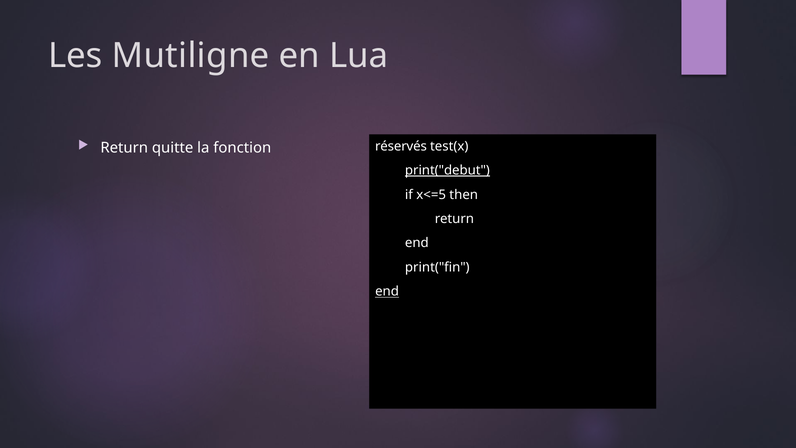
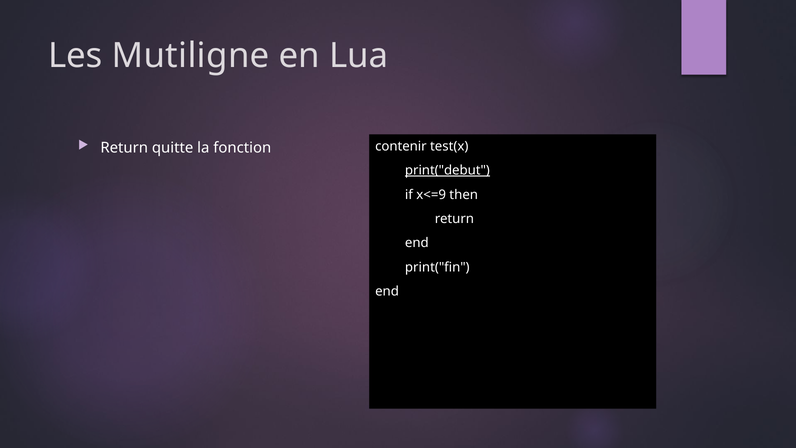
réservés: réservés -> contenir (401, 146)
x<=5: x<=5 -> x<=9 (431, 195)
end underline: present -> none (387, 291)
